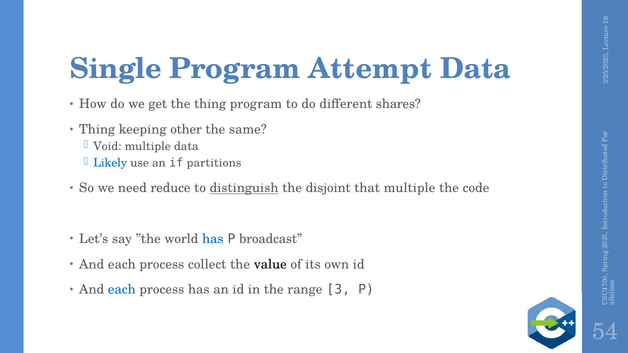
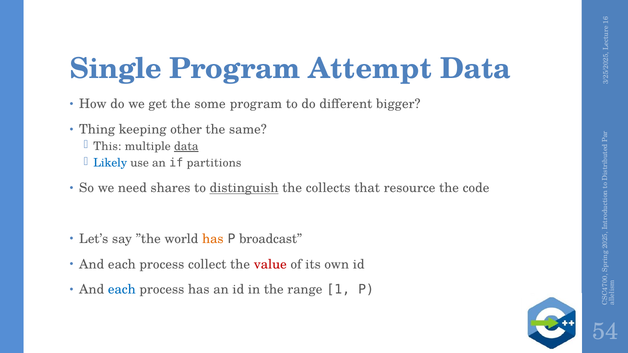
the thing: thing -> some (210, 104)
shares: shares -> bigger (398, 104)
Void: Void -> This (107, 146)
data underline: none -> present (186, 146)
reduce: reduce -> shares (170, 188)
disjoint: disjoint -> collects (328, 188)
that multiple: multiple -> resource (410, 188)
has colour: blue -> orange (213, 239)
value colour: black -> red (270, 264)
range 3: 3 -> 1 (338, 290)
